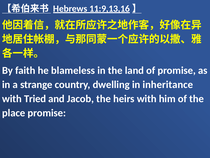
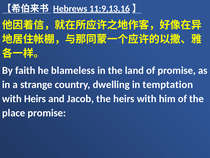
inheritance: inheritance -> temptation (168, 84)
with Tried: Tried -> Heirs (35, 98)
